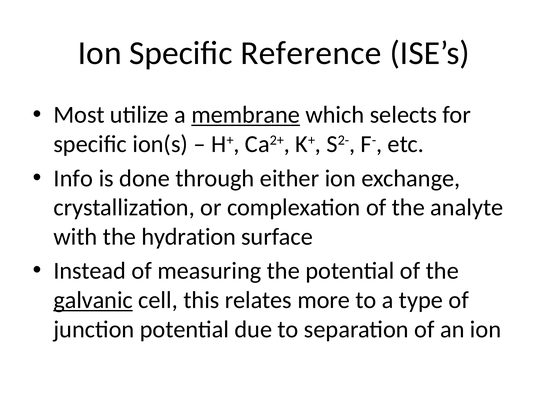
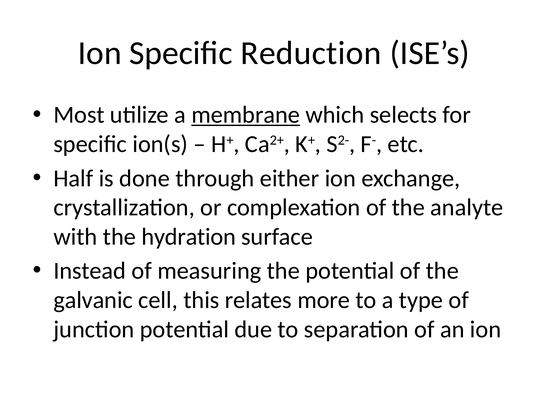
Reference: Reference -> Reduction (311, 53)
Info: Info -> Half (73, 178)
galvanic underline: present -> none (93, 300)
